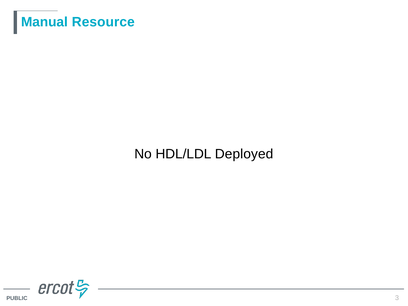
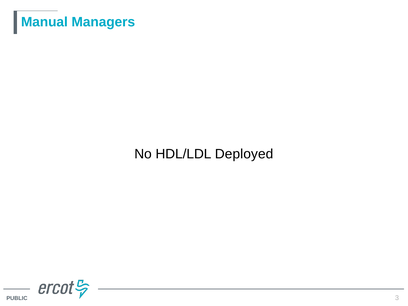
Resource: Resource -> Managers (103, 22)
